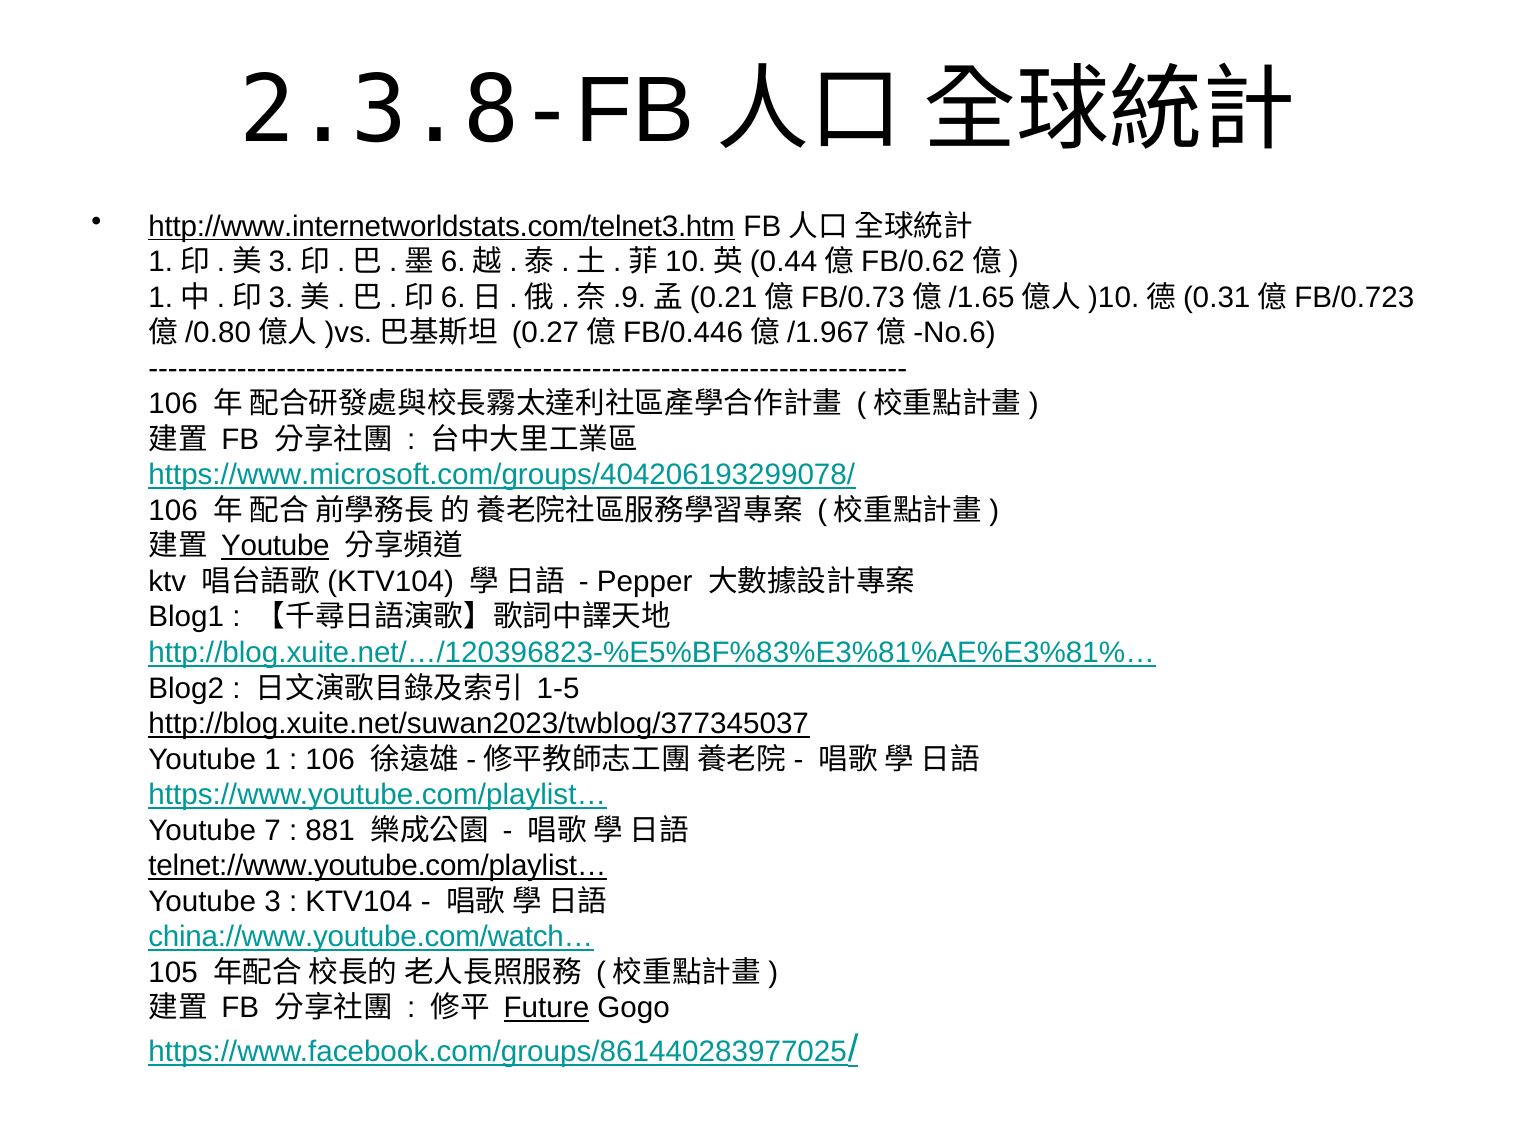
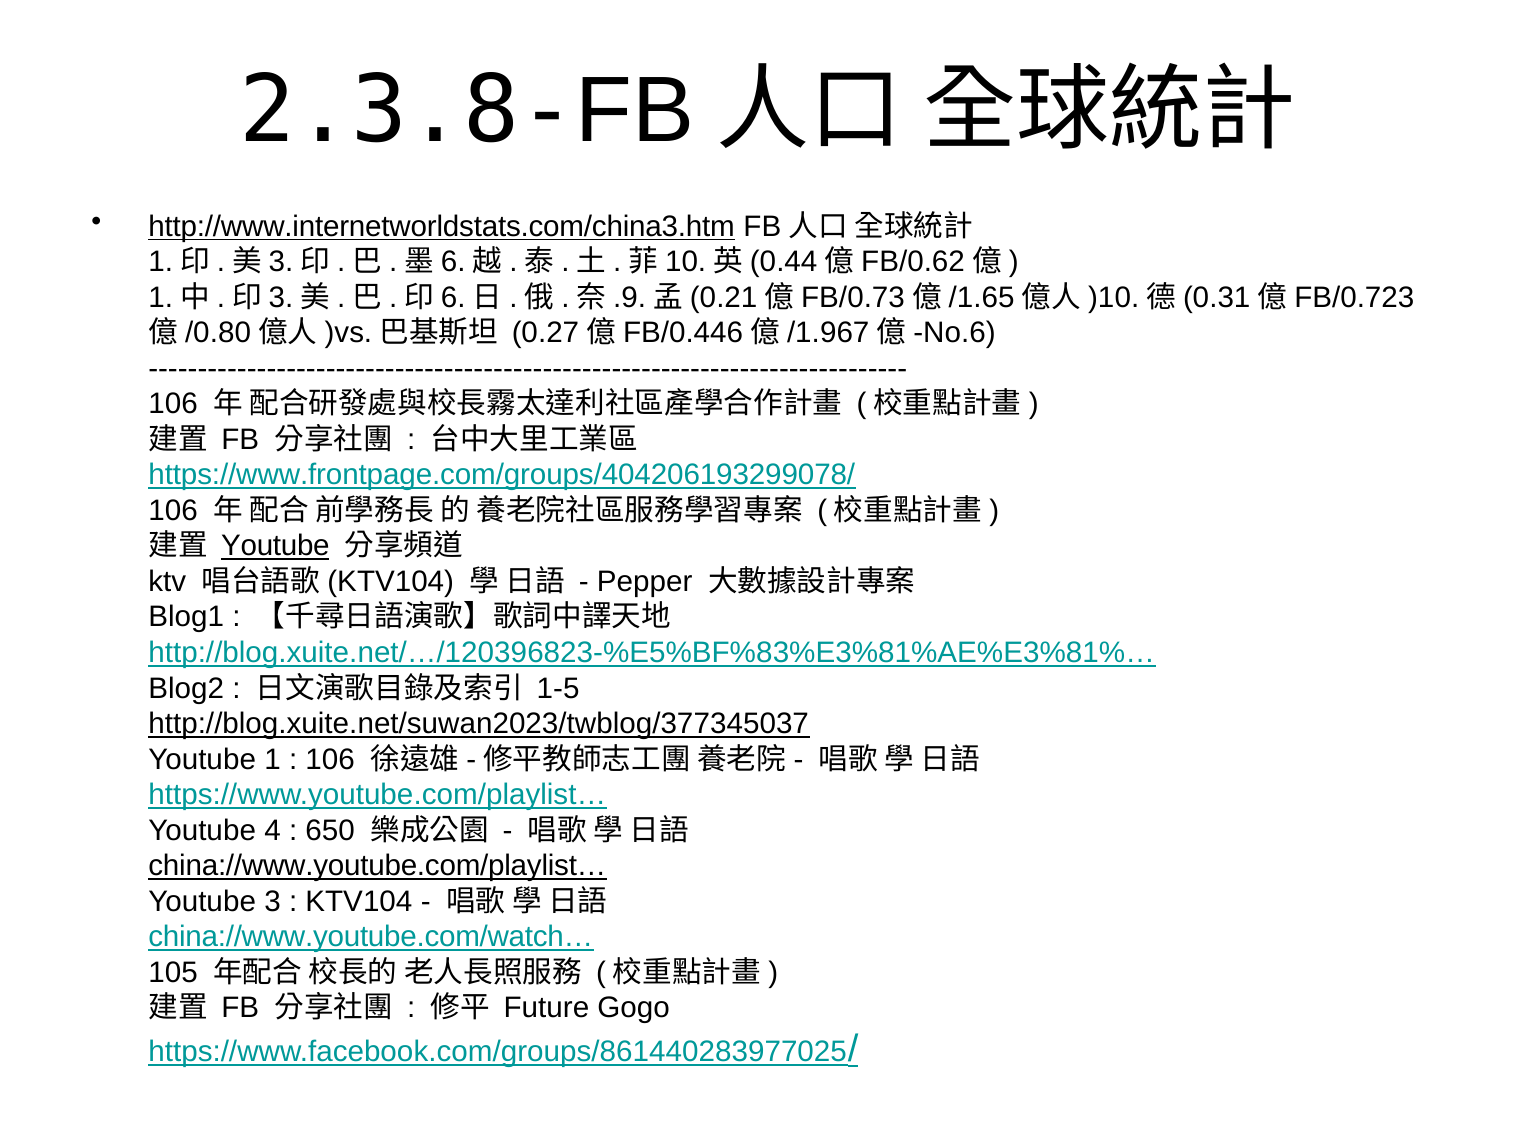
http://www.internetworldstats.com/telnet3.htm: http://www.internetworldstats.com/telnet3.htm -> http://www.internetworldstats.com/china3.htm (442, 227)
https://www.microsoft.com/groups/404206193299078/: https://www.microsoft.com/groups/404206193299078/ -> https://www.frontpage.com/groups/404206193299078/ (502, 475)
7: 7 -> 4 (272, 831)
881: 881 -> 650 (330, 831)
telnet://www.youtube.com/playlist…: telnet://www.youtube.com/playlist… -> china://www.youtube.com/playlist… (377, 866)
Future underline: present -> none (546, 1008)
